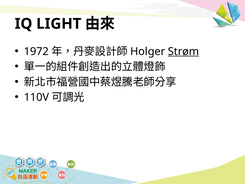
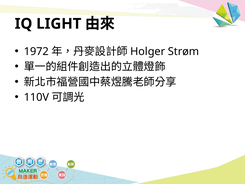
Strøm underline: present -> none (183, 51)
